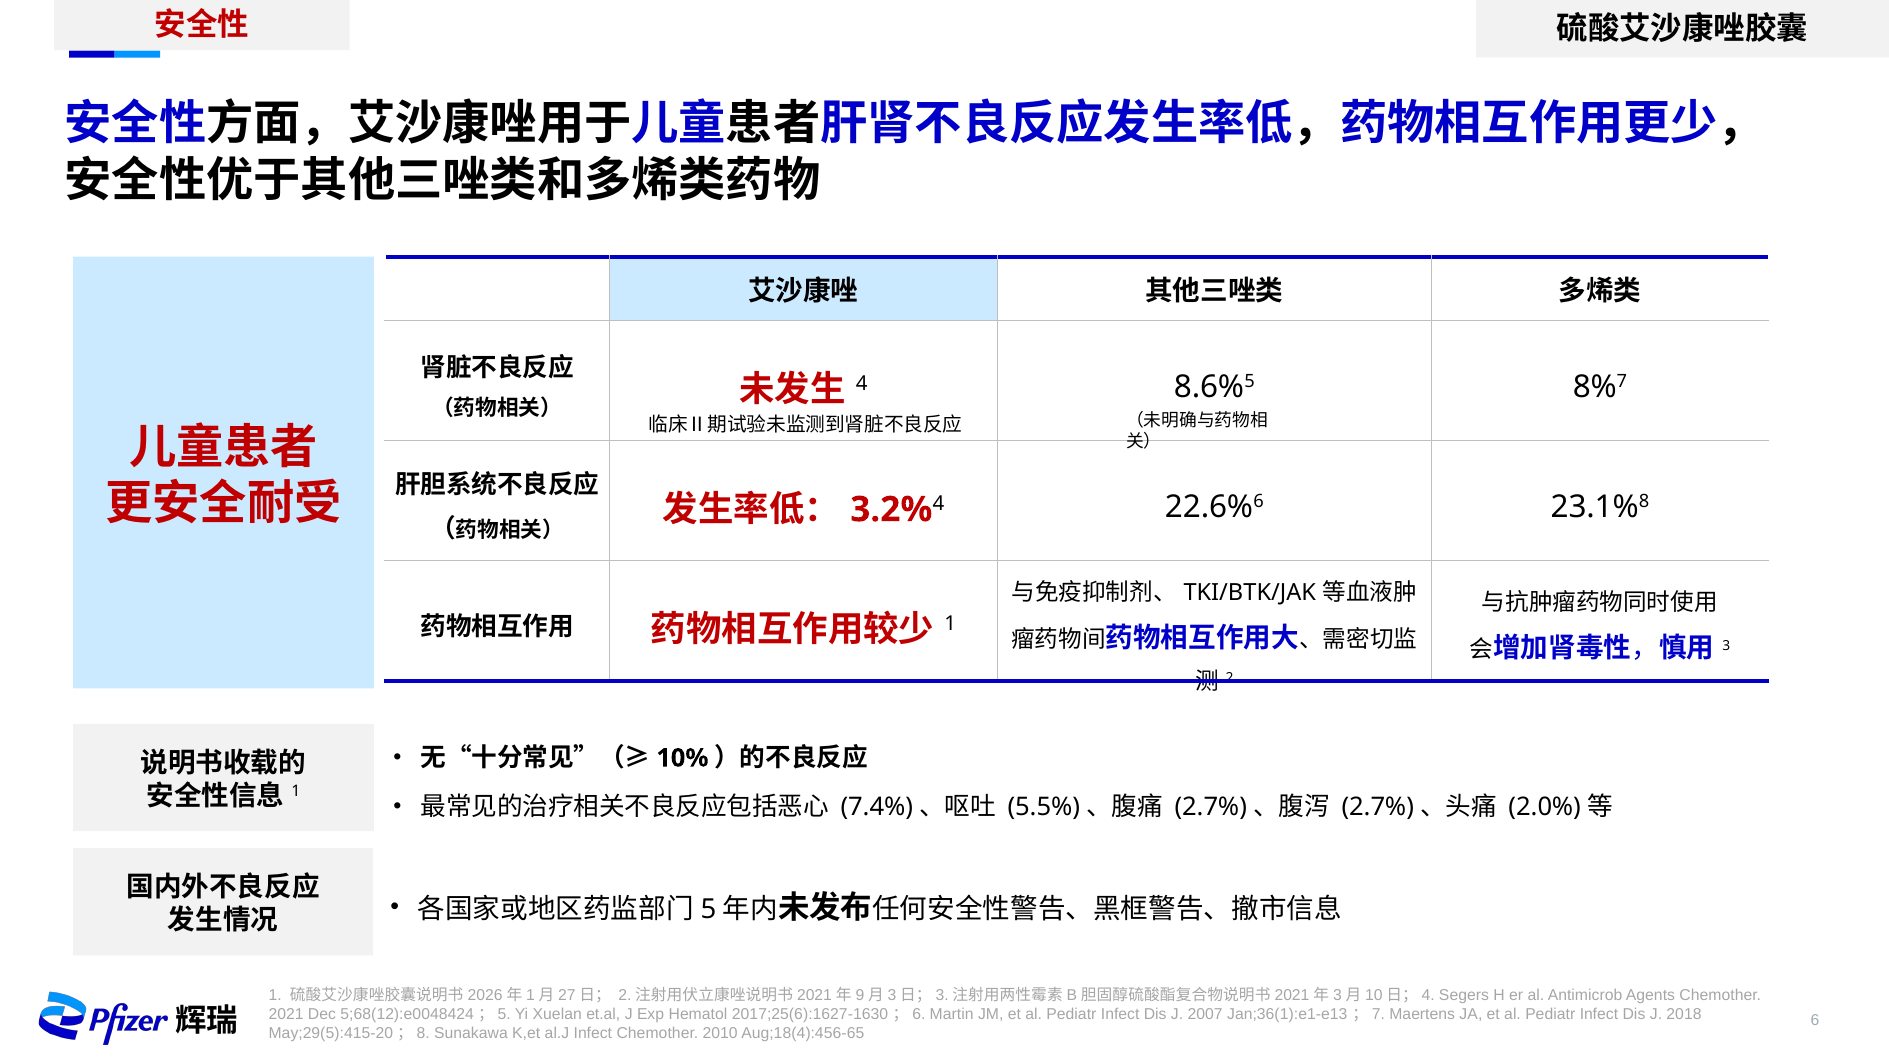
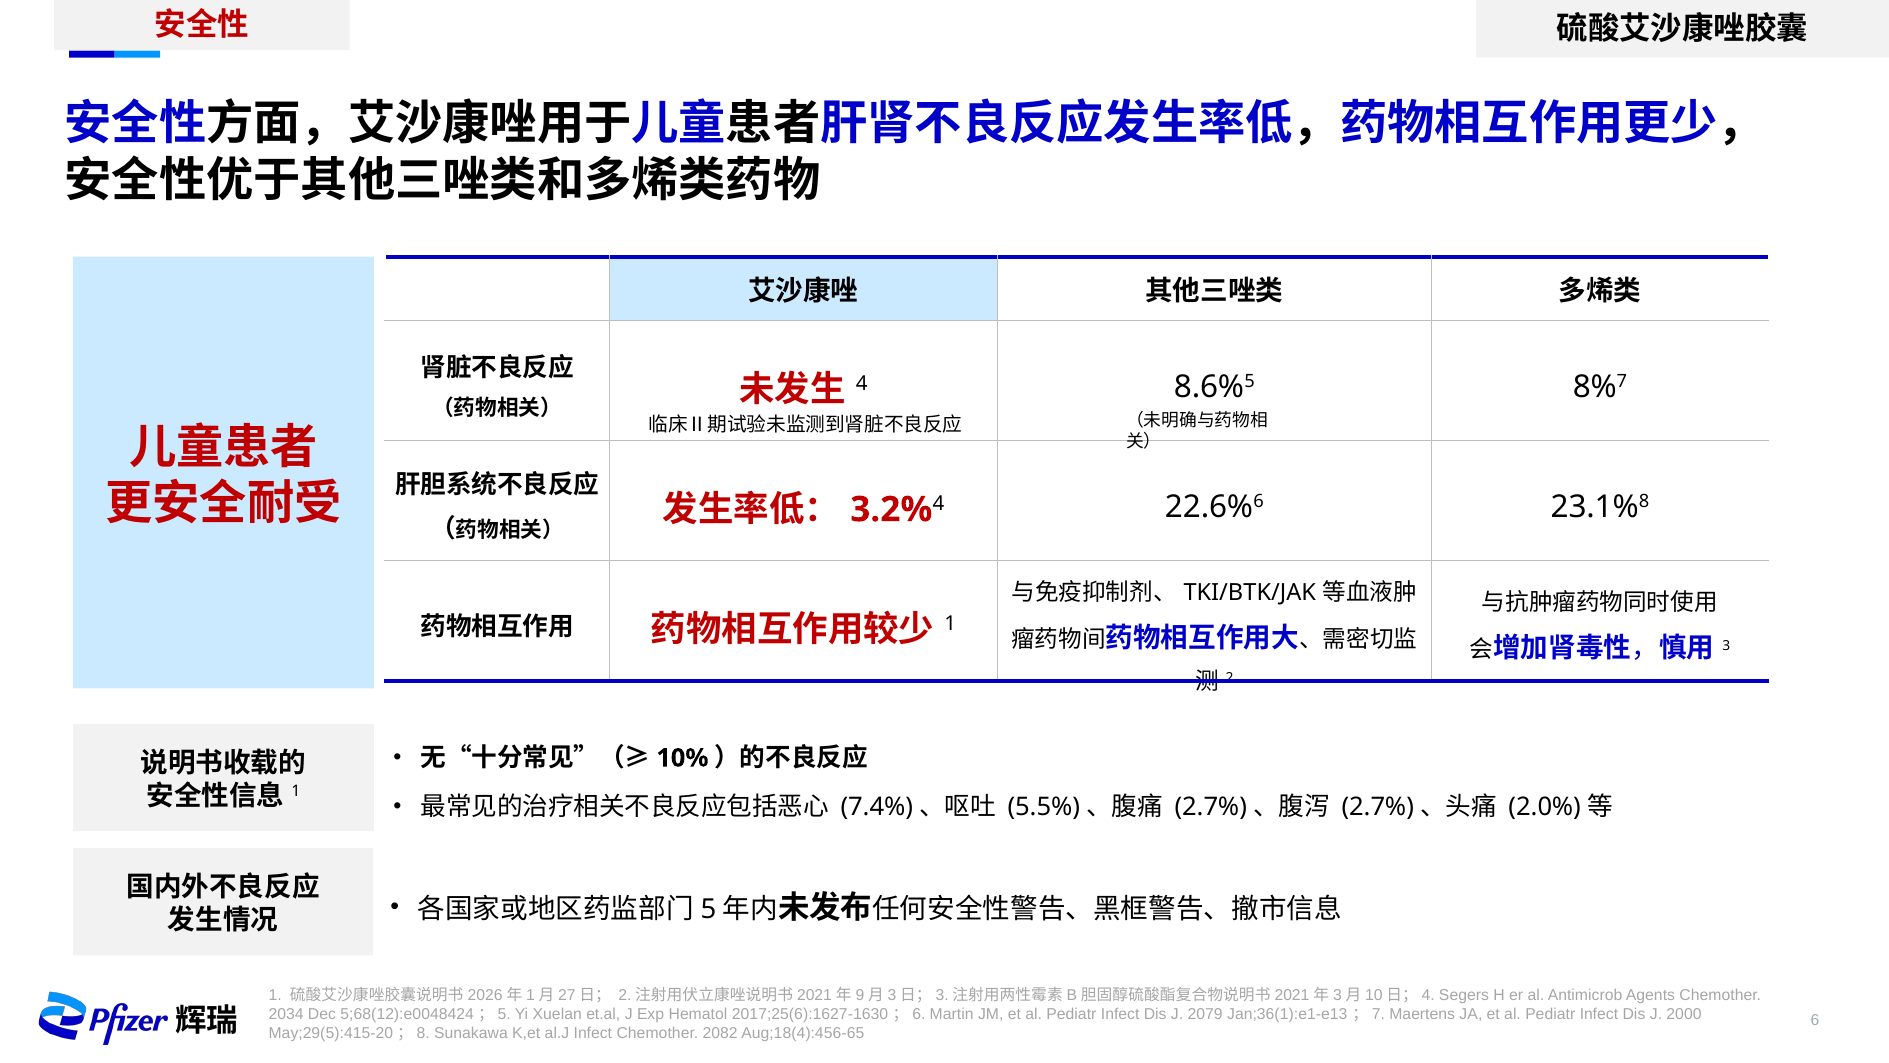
2021: 2021 -> 2034 (286, 1014)
2007: 2007 -> 2079 (1205, 1014)
2018: 2018 -> 2000 (1684, 1014)
2010: 2010 -> 2082 (720, 1033)
